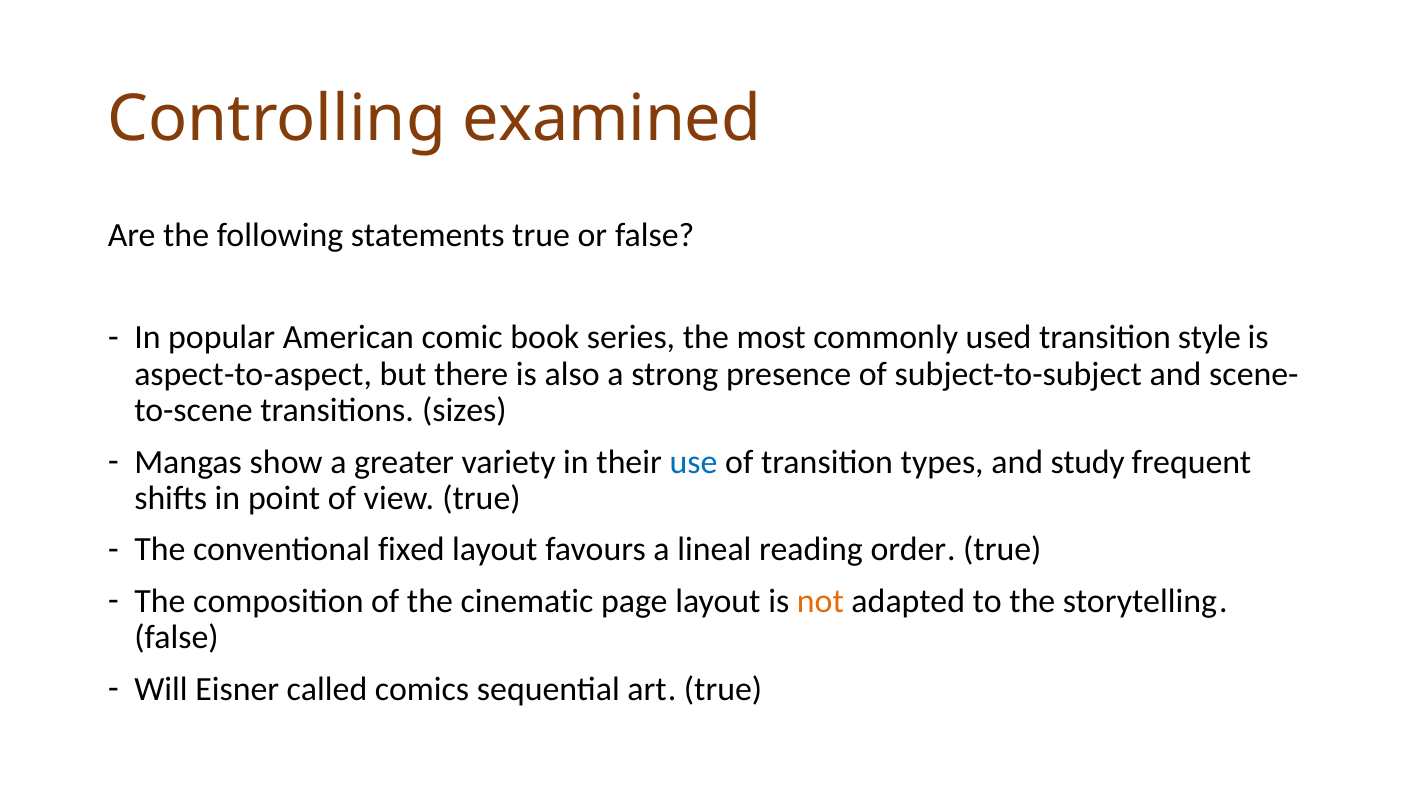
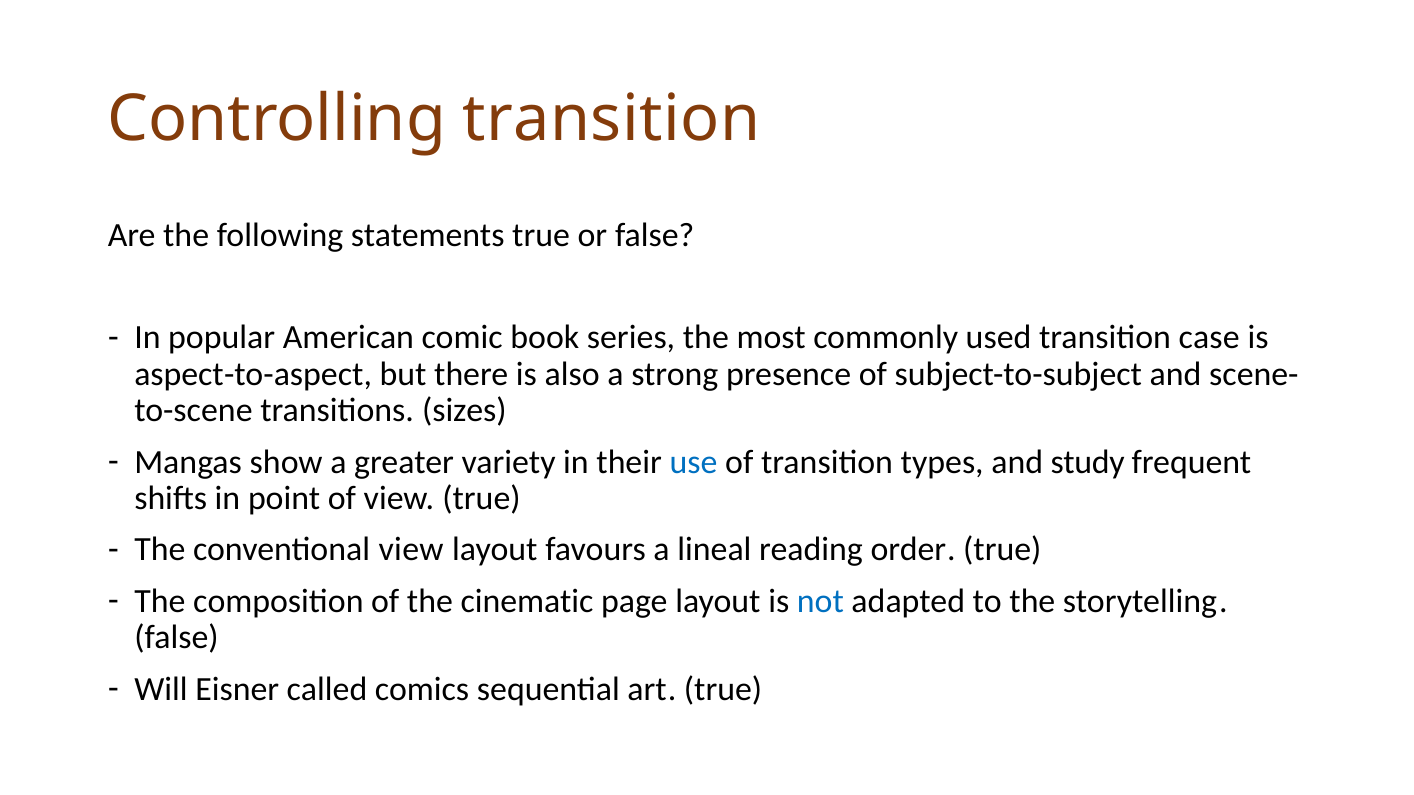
Controlling examined: examined -> transition (611, 119)
style: style -> case (1209, 338)
conventional fixed: fixed -> view (411, 550)
not colour: orange -> blue (820, 601)
